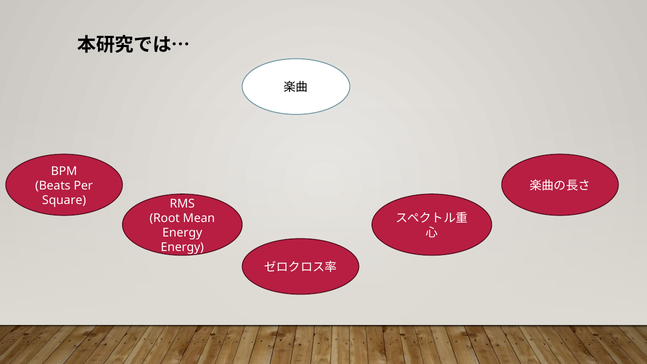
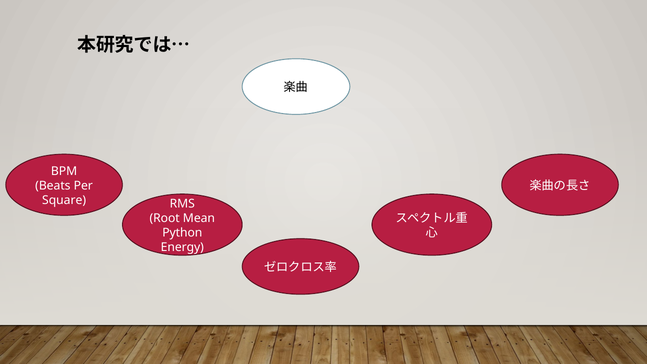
Energy: Energy -> Python (182, 233)
